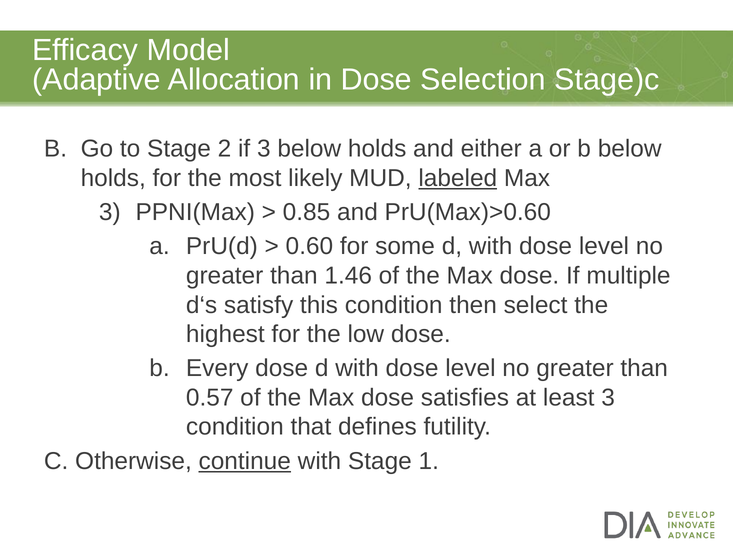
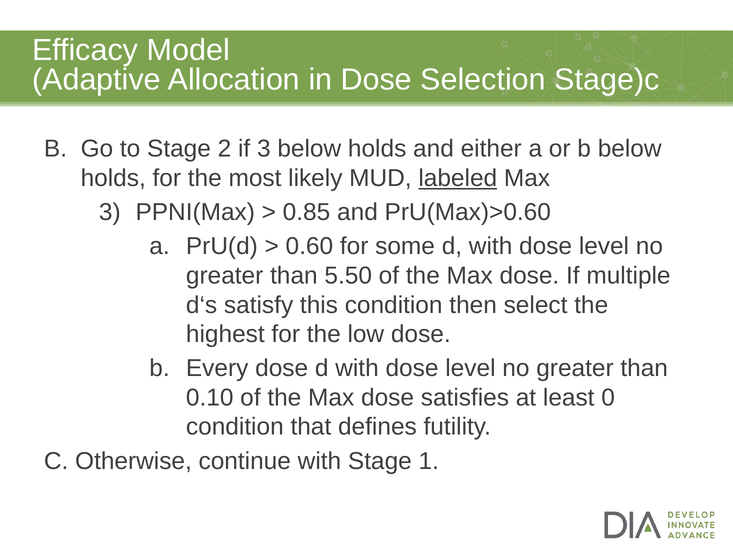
1.46: 1.46 -> 5.50 (348, 276)
0.57: 0.57 -> 0.10 (210, 398)
least 3: 3 -> 0 (608, 398)
continue underline: present -> none (245, 462)
